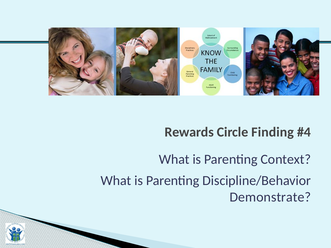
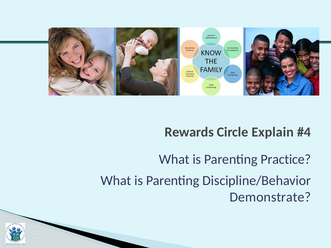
Finding: Finding -> Explain (273, 132)
Context: Context -> Practice (286, 160)
